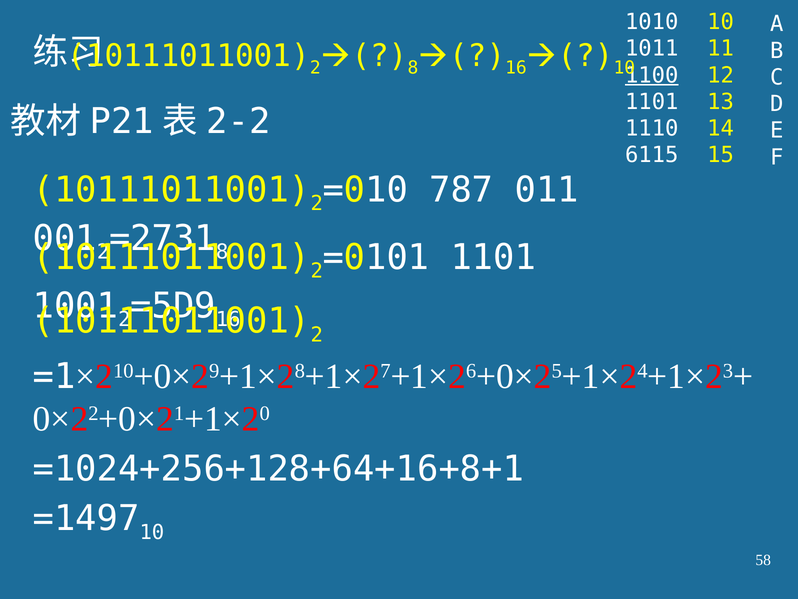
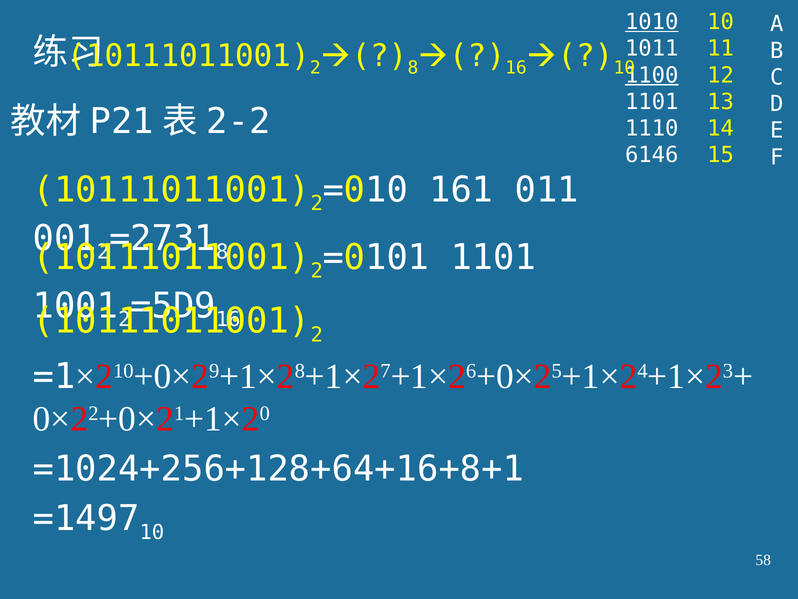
1010 underline: none -> present (652, 22)
6115: 6115 -> 6146 (652, 155)
787: 787 -> 161 (461, 190)
